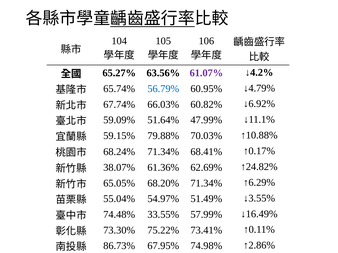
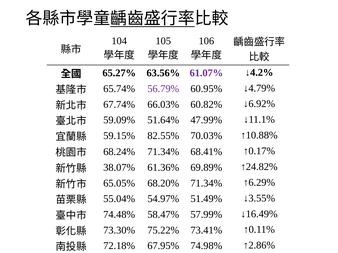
56.79% colour: blue -> purple (163, 89)
79.88%: 79.88% -> 82.55% (163, 136)
62.69%: 62.69% -> 69.89% (206, 168)
33.55%: 33.55% -> 58.47% (163, 215)
86.73%: 86.73% -> 72.18% (119, 246)
